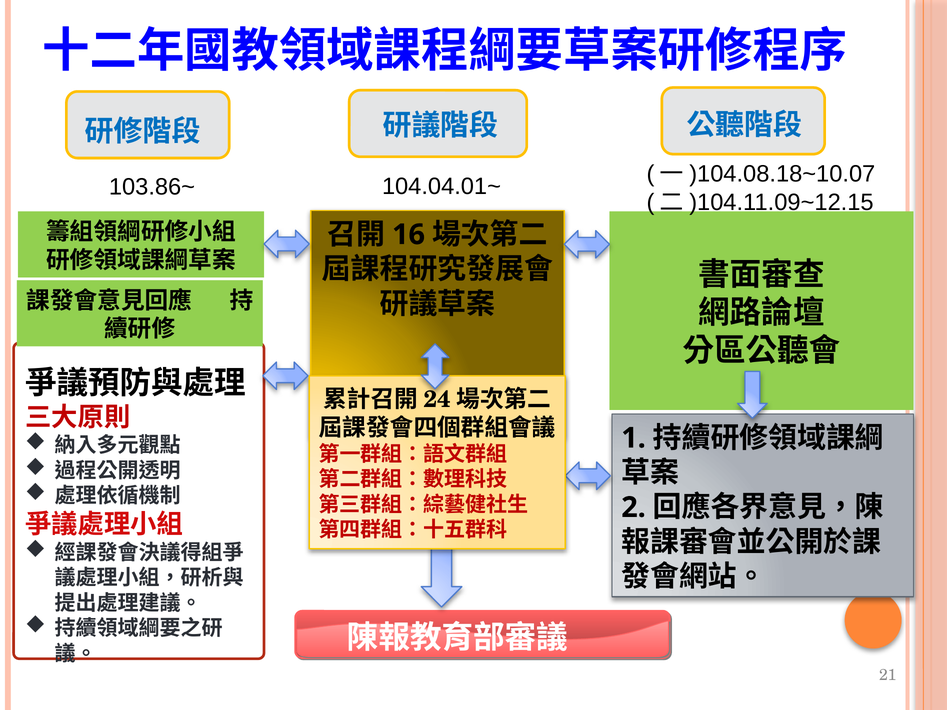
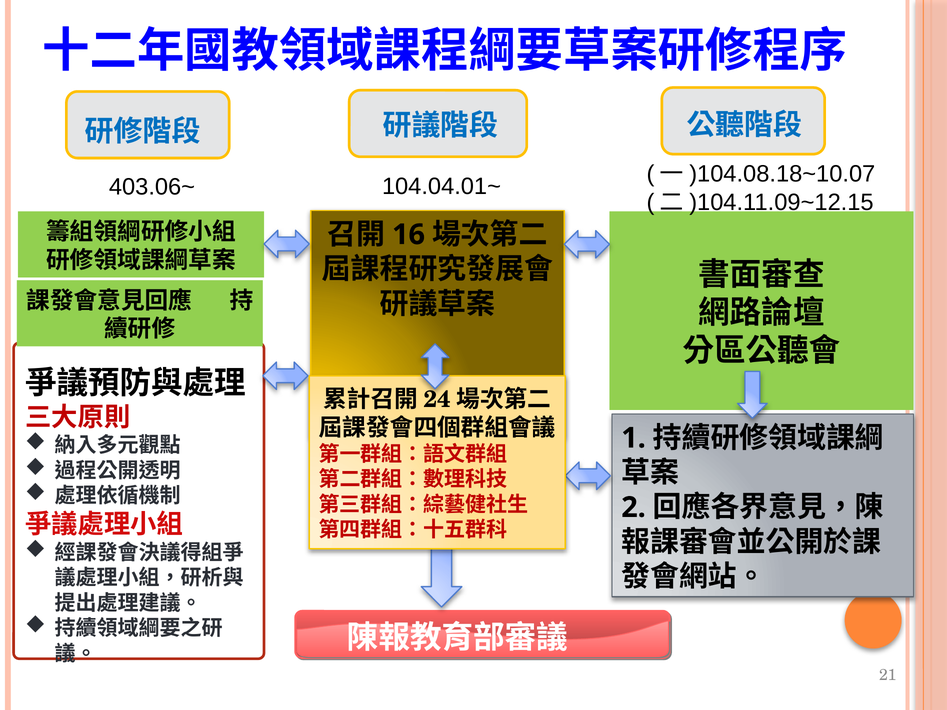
103.86~: 103.86~ -> 403.06~ (152, 187)
